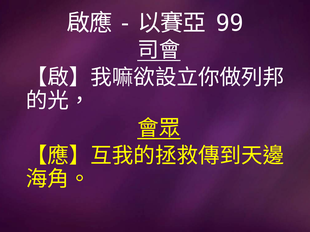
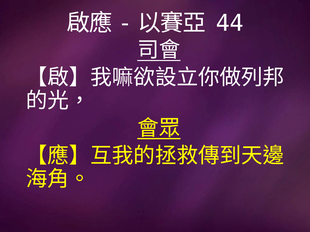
99: 99 -> 44 (230, 23)
